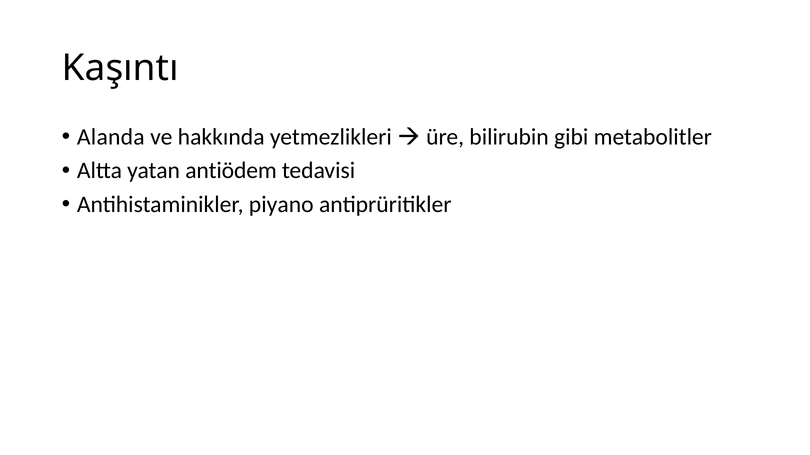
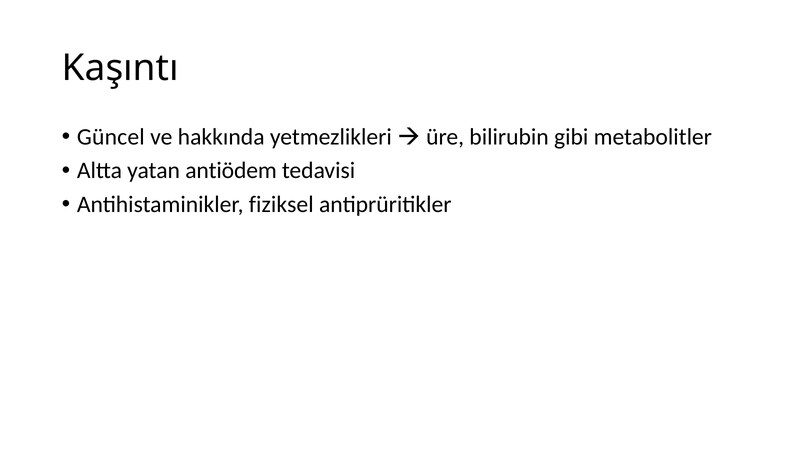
Alanda: Alanda -> Güncel (111, 137)
piyano: piyano -> fiziksel (281, 205)
